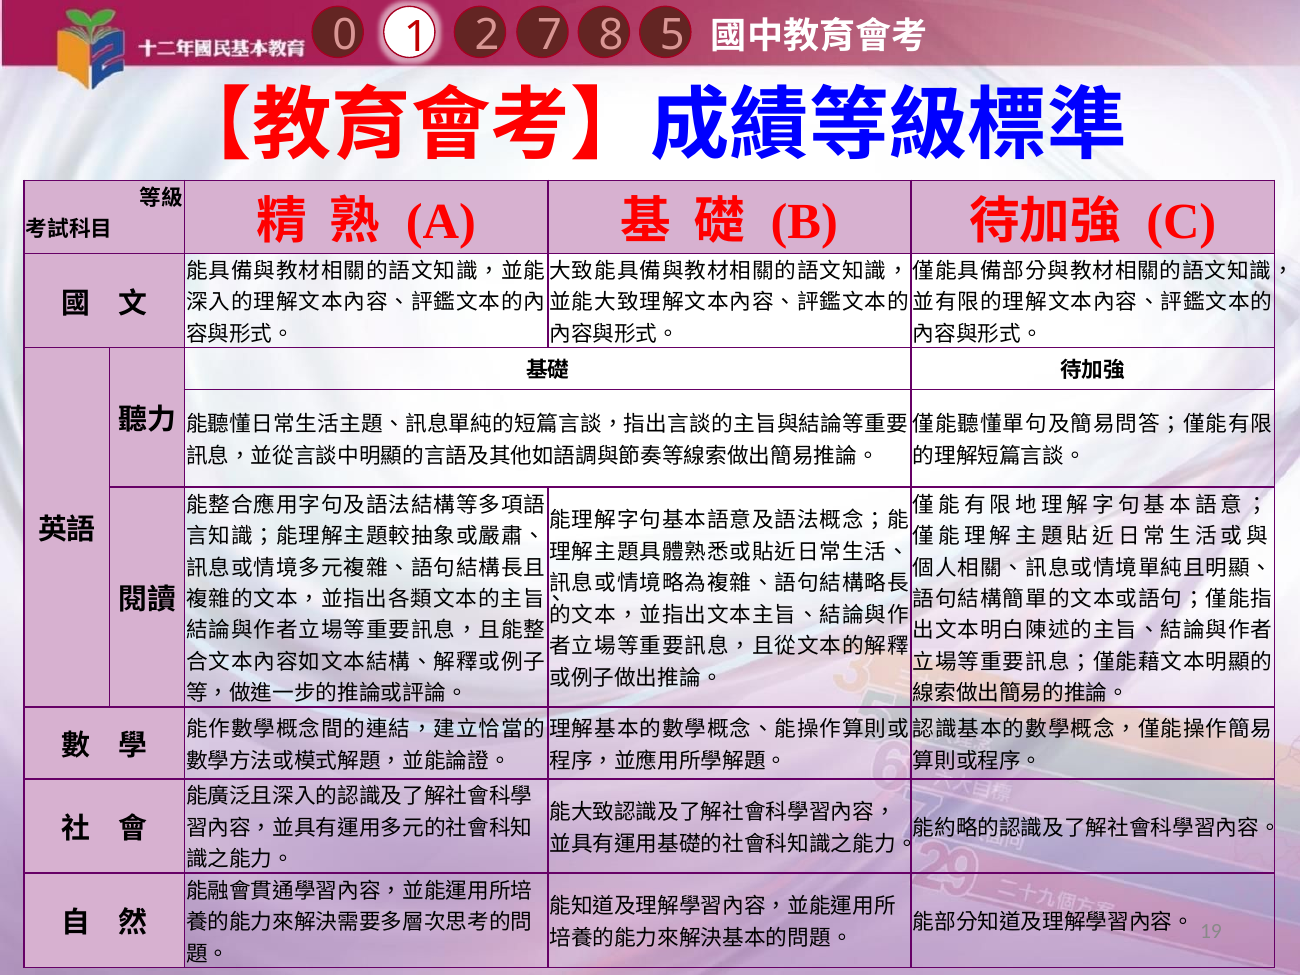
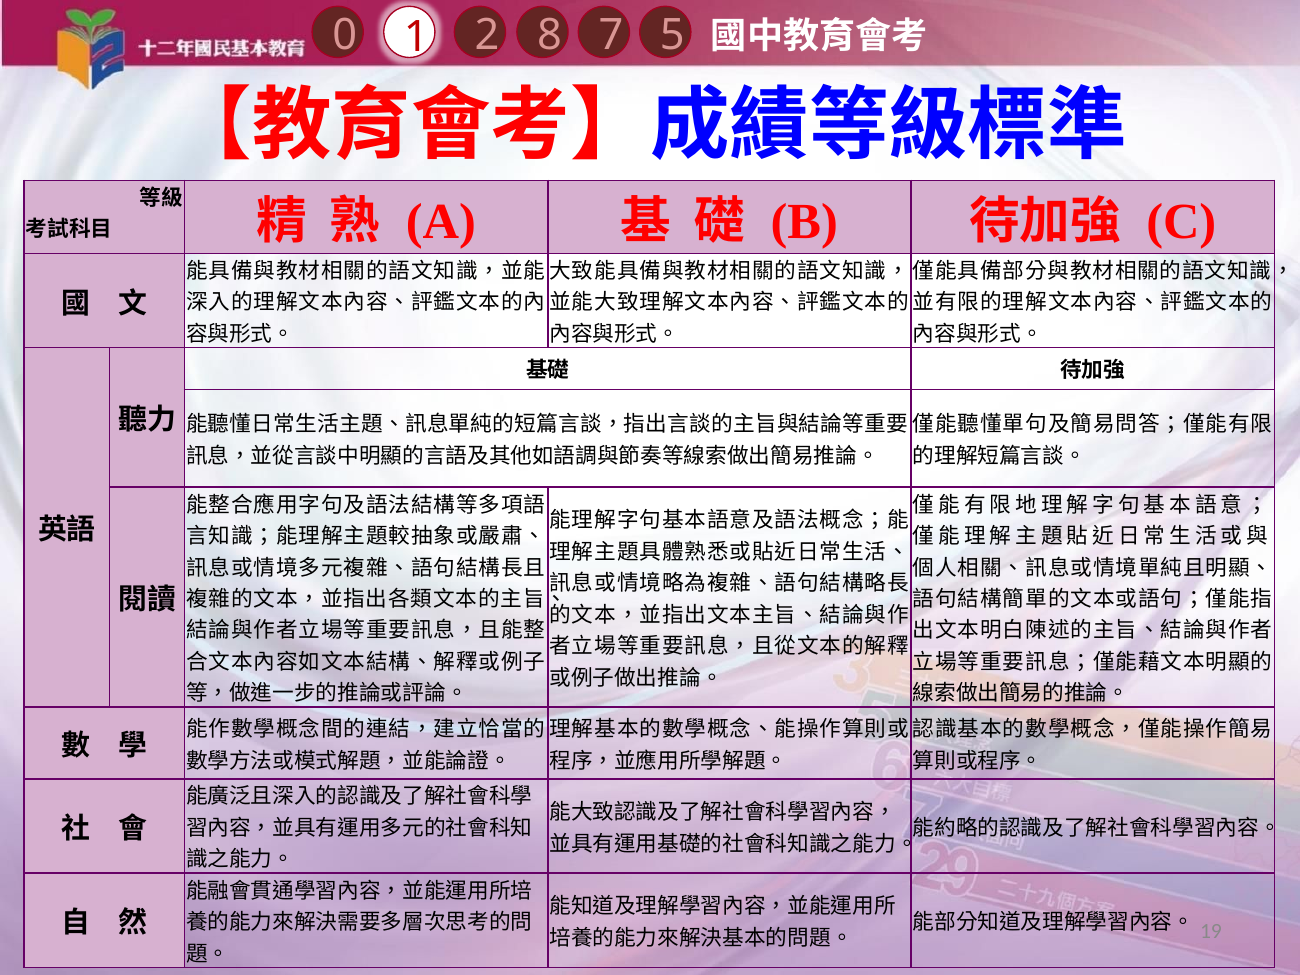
8: 8 -> 7 (611, 35)
7: 7 -> 8 (549, 35)
